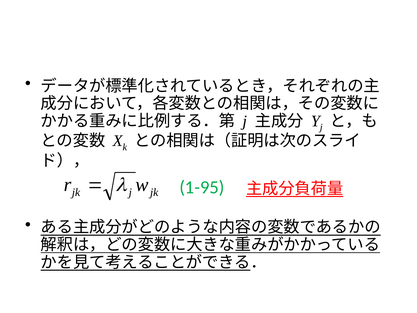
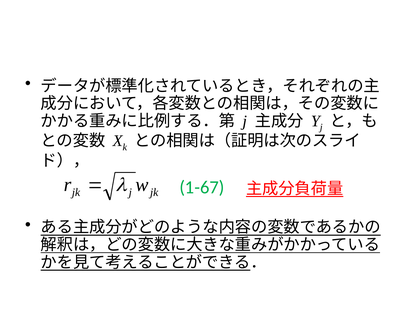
1-95: 1-95 -> 1-67 (202, 187)
